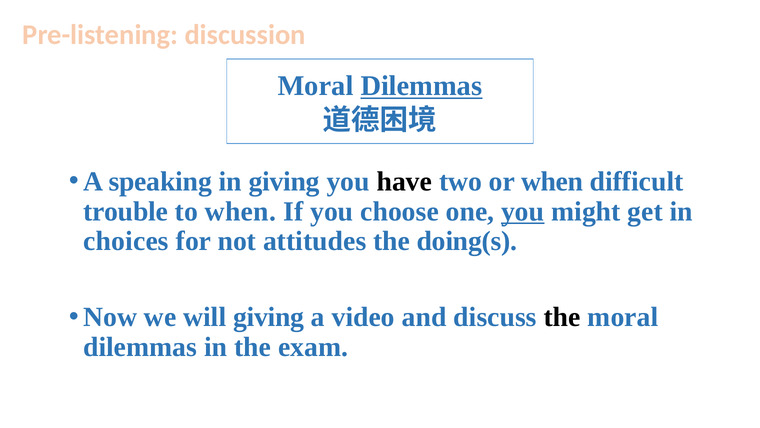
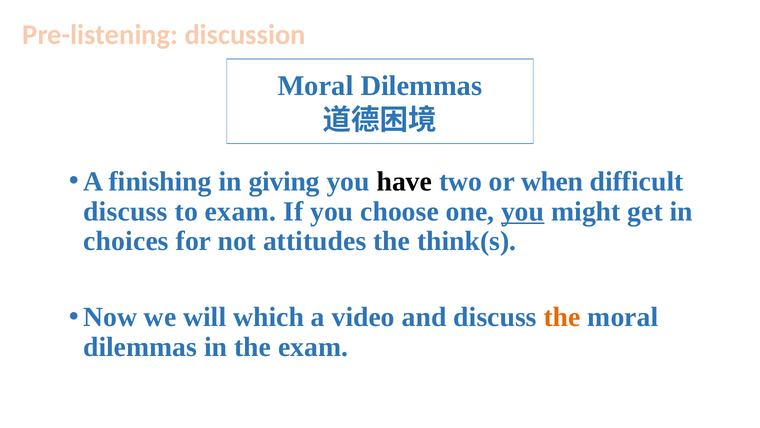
Dilemmas underline: present -> none (421, 86)
speaking: speaking -> finishing (160, 181)
trouble: trouble -> discuss (125, 211)
to when: when -> exam (240, 211)
doing(s: doing(s -> think(s (467, 241)
will giving: giving -> which (269, 317)
the colour: black -> orange (562, 317)
